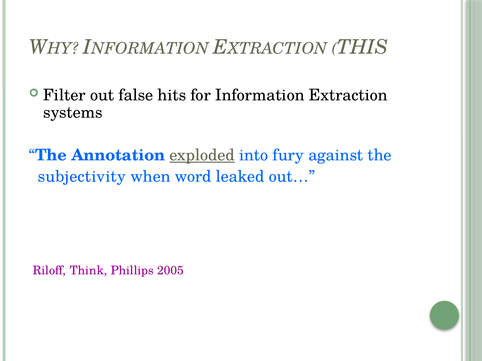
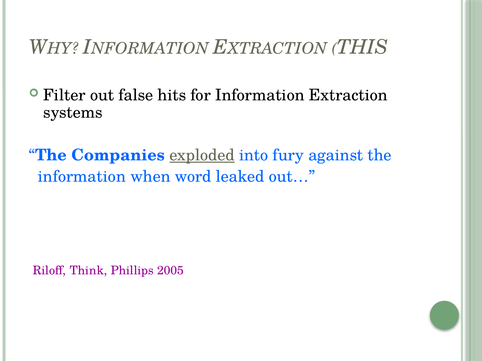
Annotation: Annotation -> Companies (118, 155)
subjectivity: subjectivity -> information (82, 177)
